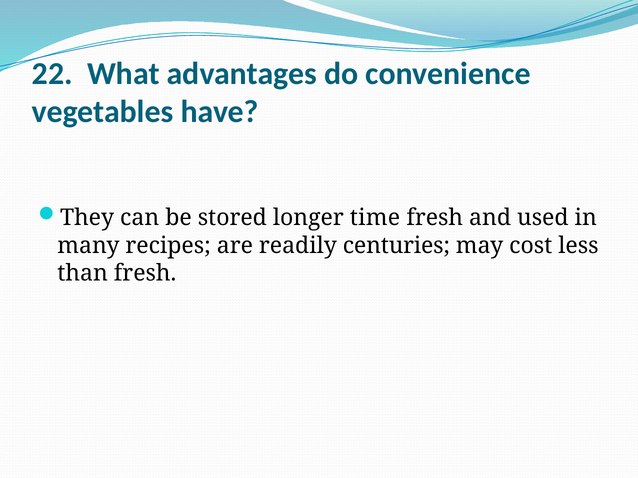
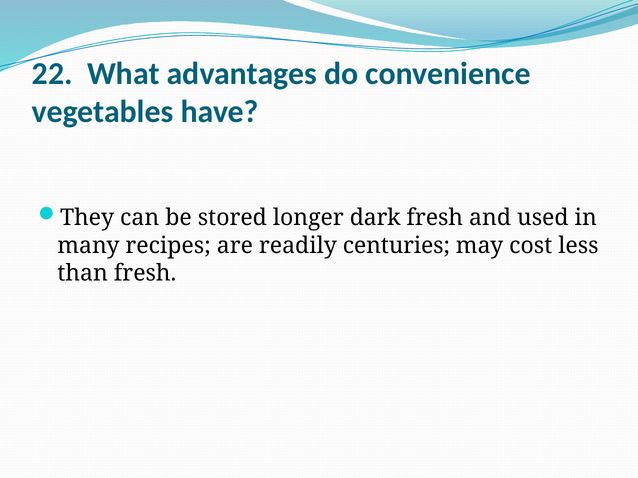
time: time -> dark (375, 218)
